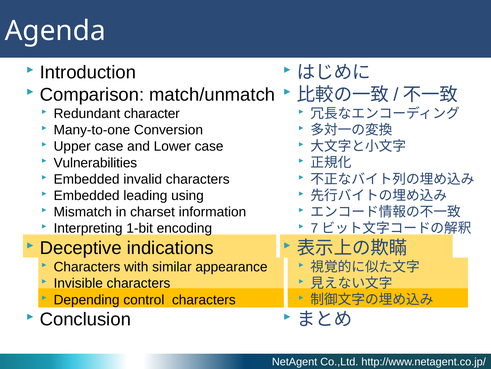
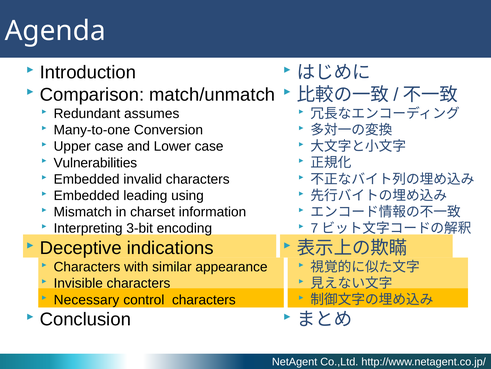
character: character -> assumes (152, 113)
1-bit: 1-bit -> 3-bit (140, 228)
Depending: Depending -> Necessary (87, 299)
